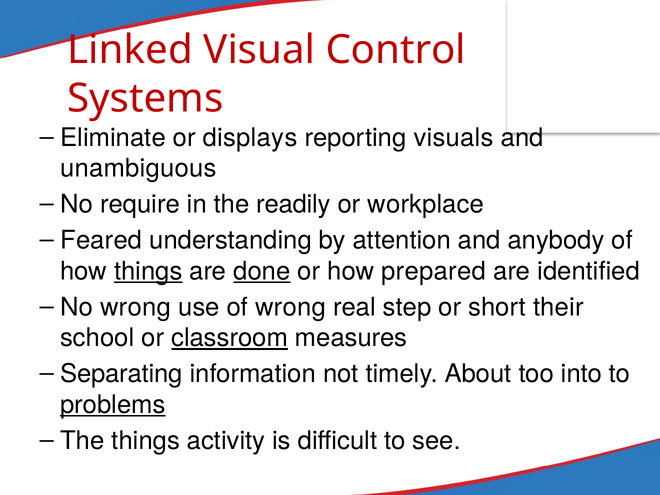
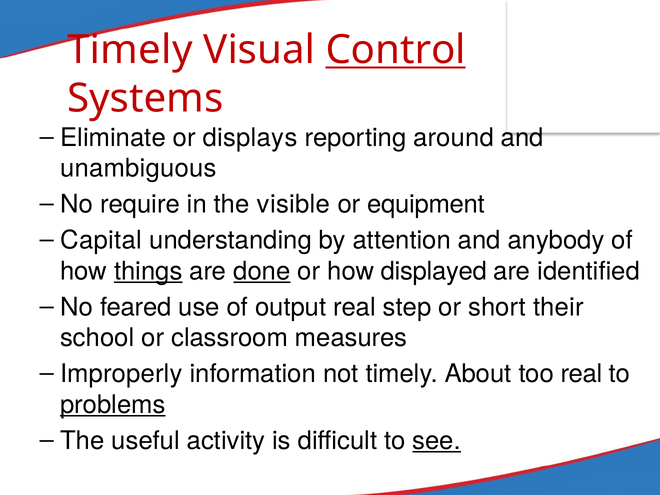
Linked: Linked -> Timely (130, 50)
Control underline: none -> present (396, 50)
visuals: visuals -> around (454, 138)
readily: readily -> visible (293, 204)
workplace: workplace -> equipment (426, 204)
Feared: Feared -> Capital (101, 240)
prepared: prepared -> displayed (434, 271)
No wrong: wrong -> feared (136, 307)
of wrong: wrong -> output (291, 307)
classroom underline: present -> none (230, 338)
Separating: Separating -> Improperly (121, 374)
too into: into -> real (582, 374)
The things: things -> useful (146, 441)
see underline: none -> present (437, 441)
